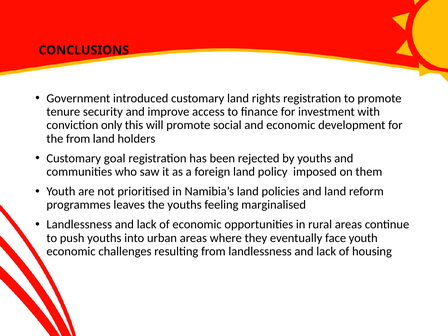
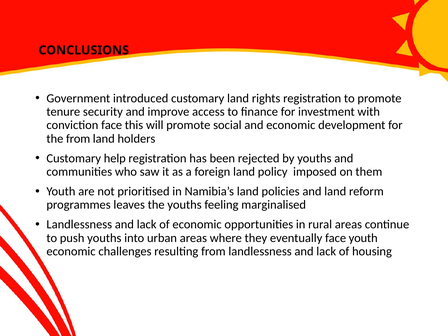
conviction only: only -> face (112, 125)
goal: goal -> help (115, 158)
